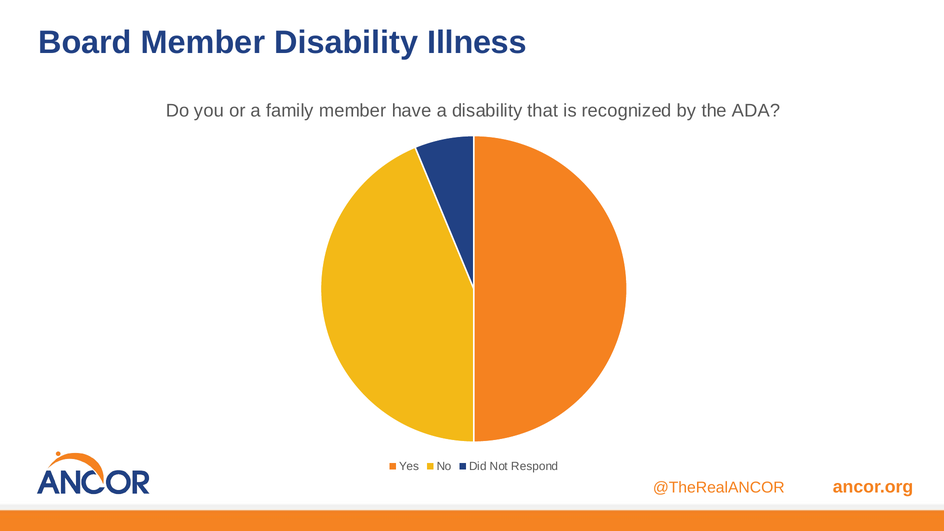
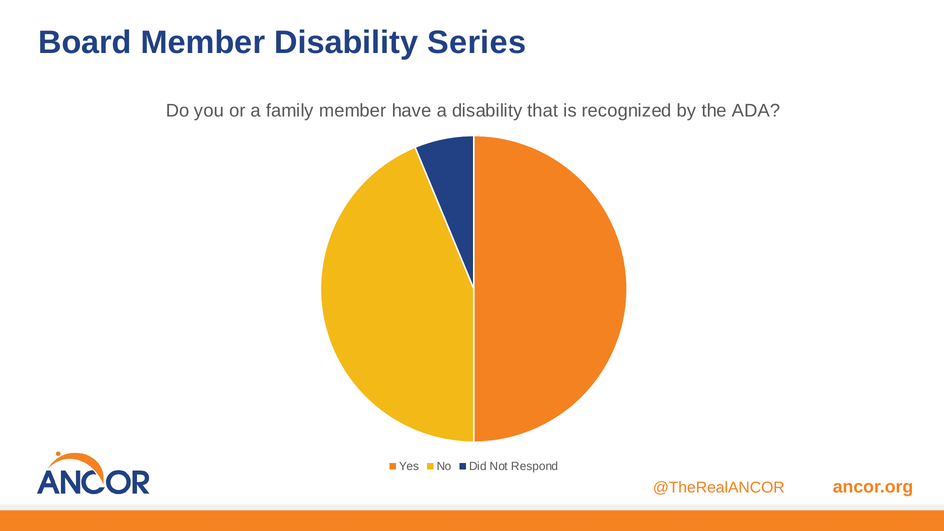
Illness: Illness -> Series (477, 42)
